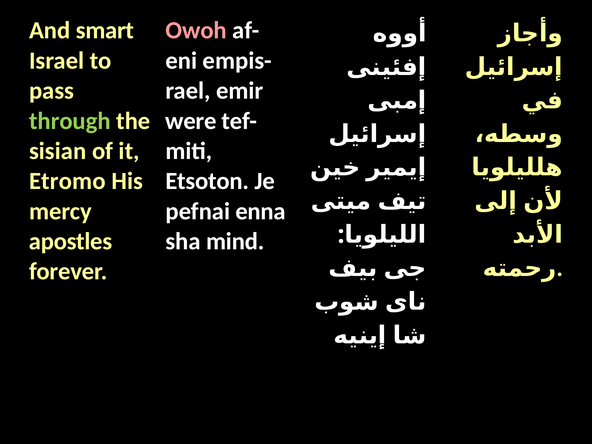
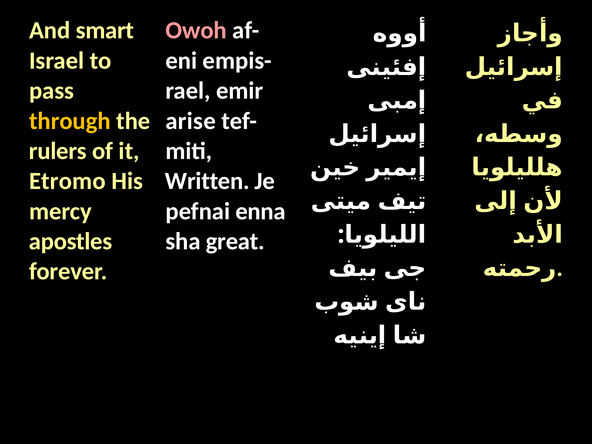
through colour: light green -> yellow (70, 121)
were: were -> arise (191, 121)
sisian: sisian -> rulers (58, 151)
Etsoton: Etsoton -> Written (207, 181)
mind: mind -> great (235, 241)
